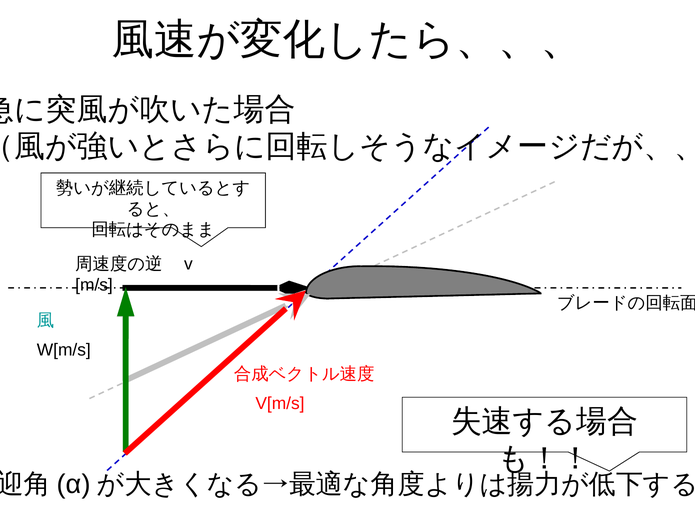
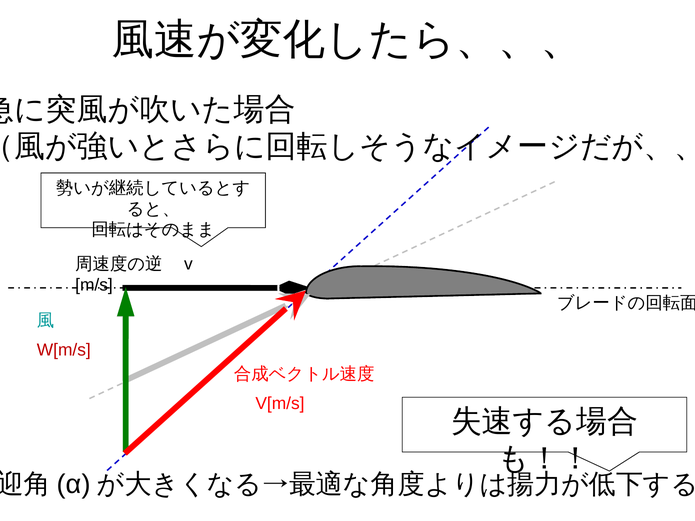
W[m/s colour: black -> red (64, 350)
